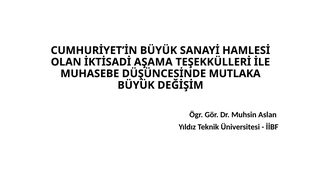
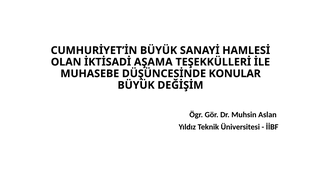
MUTLAKA: MUTLAKA -> KONULAR (235, 73)
